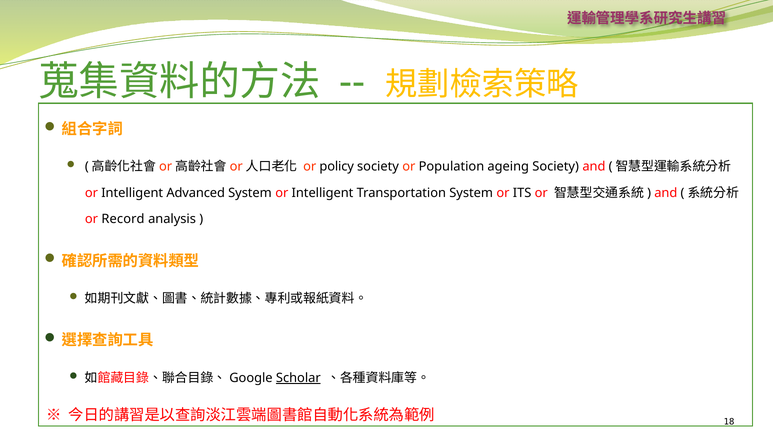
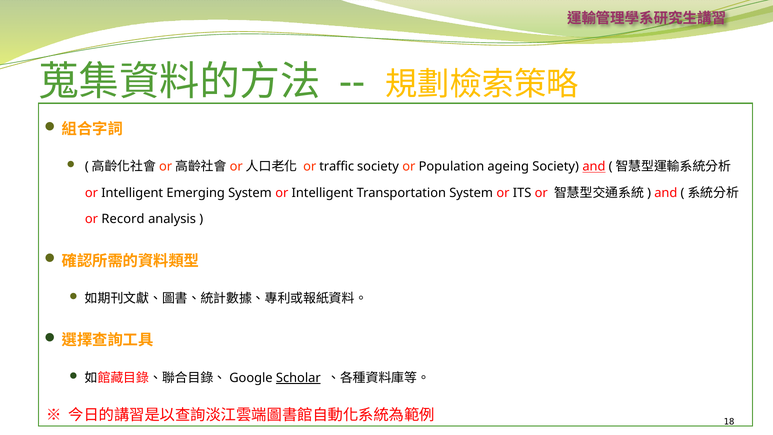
policy: policy -> traffic (337, 167)
and underline: none -> present (594, 167)
Advanced: Advanced -> Emerging (196, 193)
